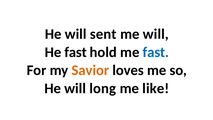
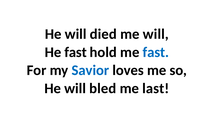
sent: sent -> died (103, 34)
Savior colour: orange -> blue (90, 70)
long: long -> bled (103, 88)
like: like -> last (156, 88)
